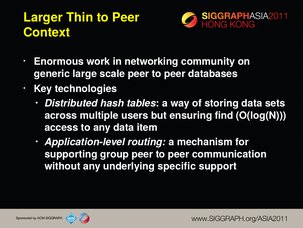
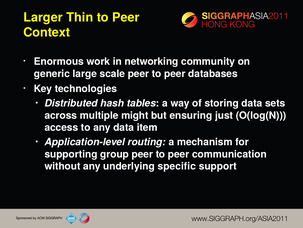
users: users -> might (135, 115)
find: find -> just (224, 115)
